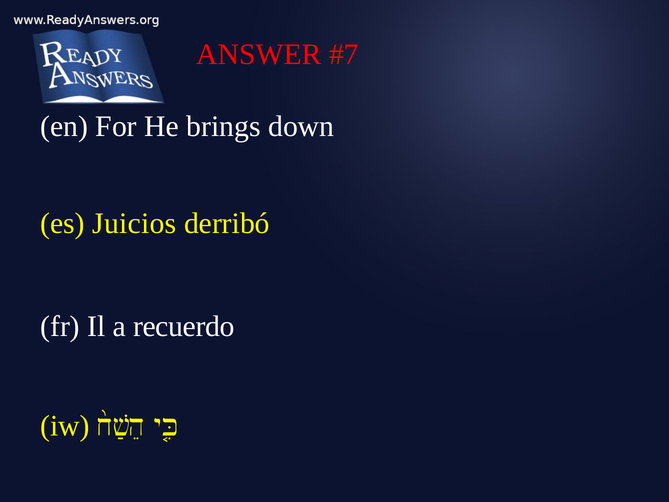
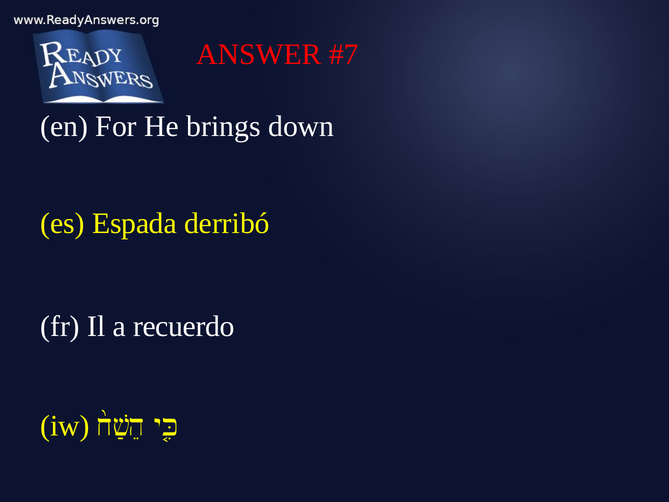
Juicios: Juicios -> Espada (134, 223)
